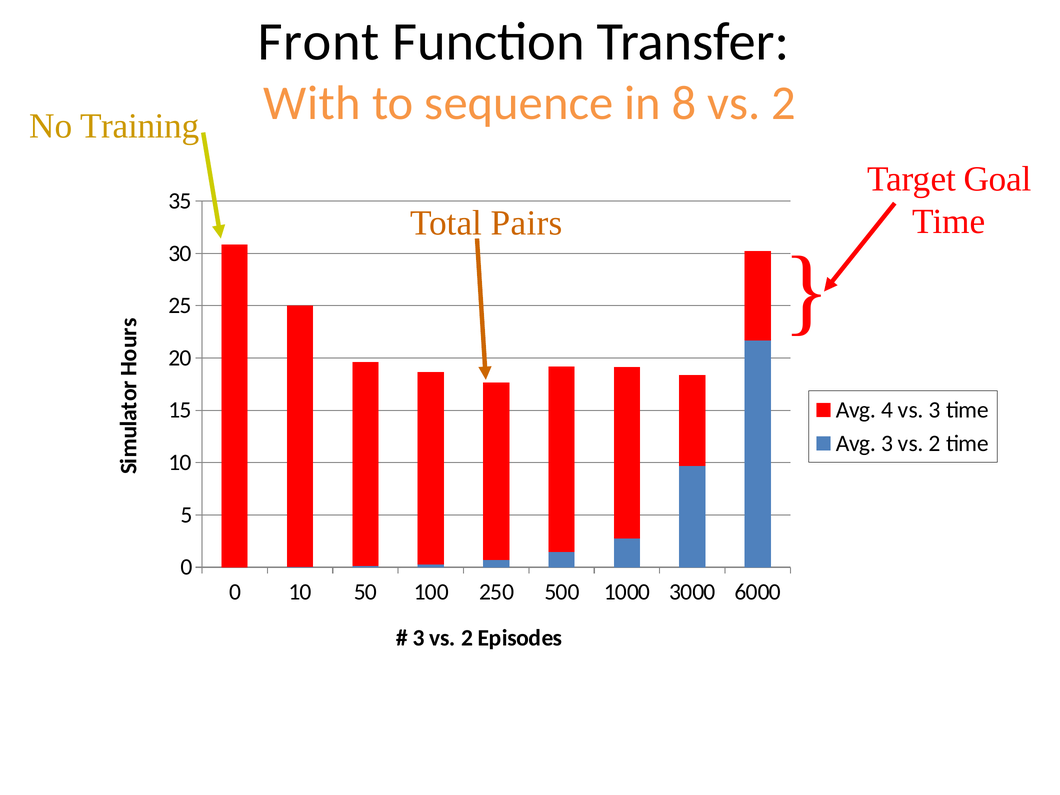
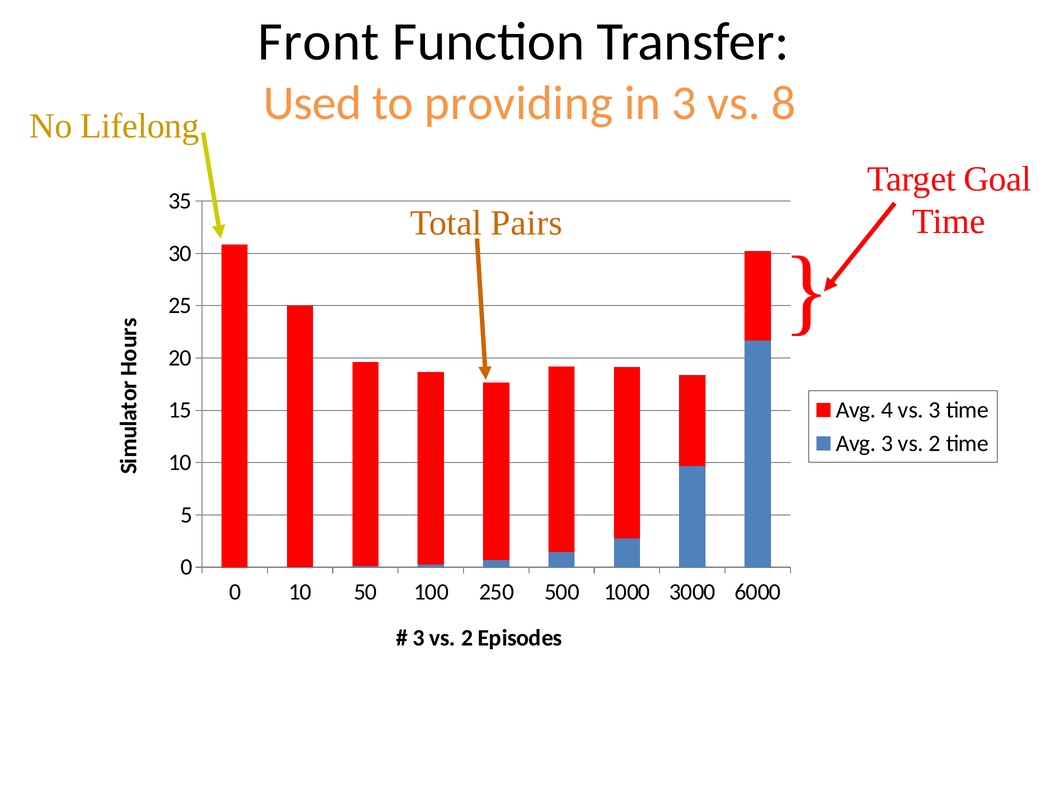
With: With -> Used (312, 103)
sequence: sequence -> providing (519, 103)
in 8: 8 -> 3 (684, 103)
2: 2 -> 8 (784, 103)
Training: Training -> Lifelong (140, 126)
